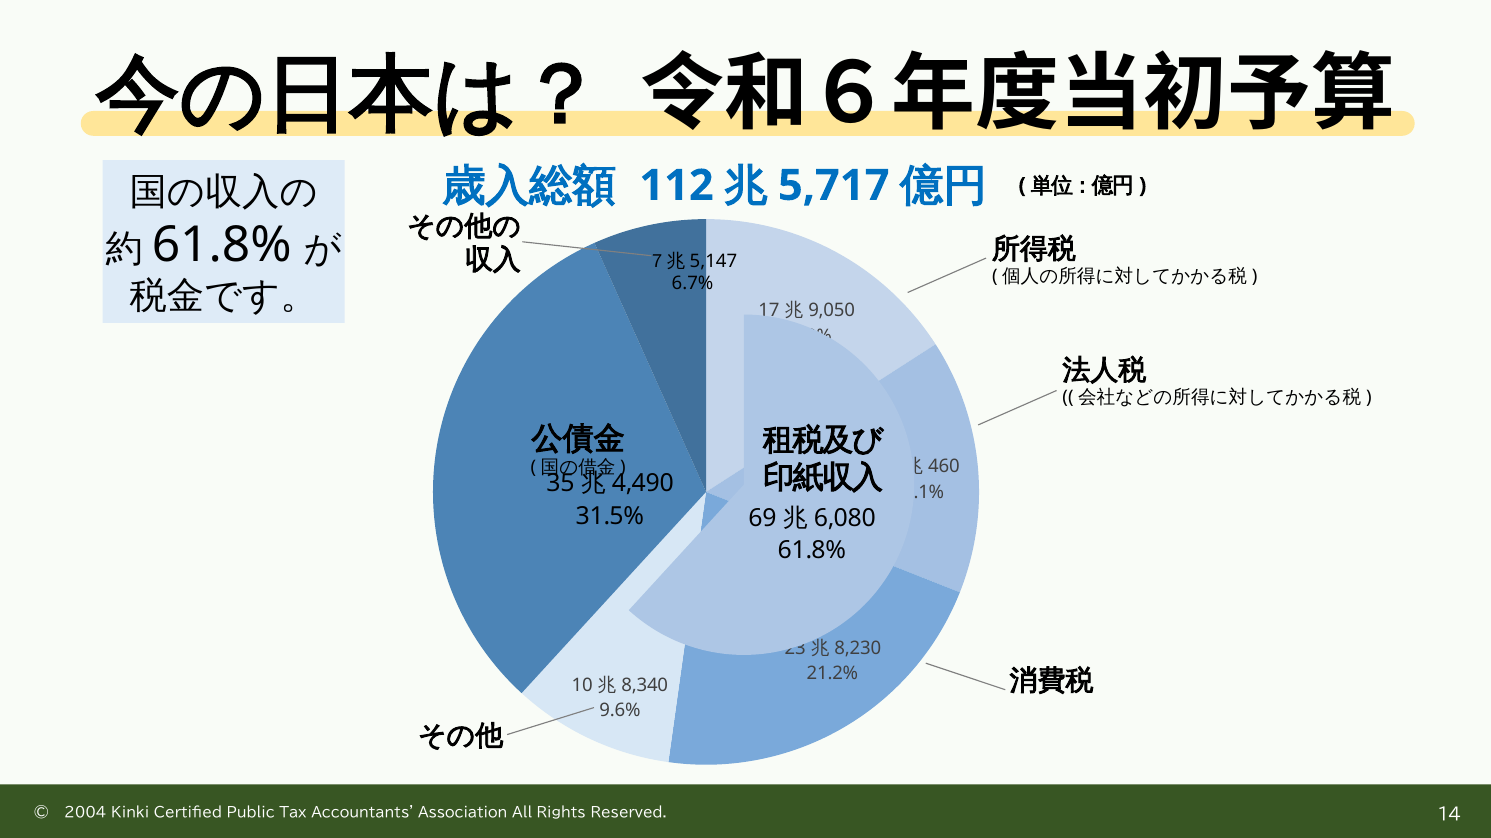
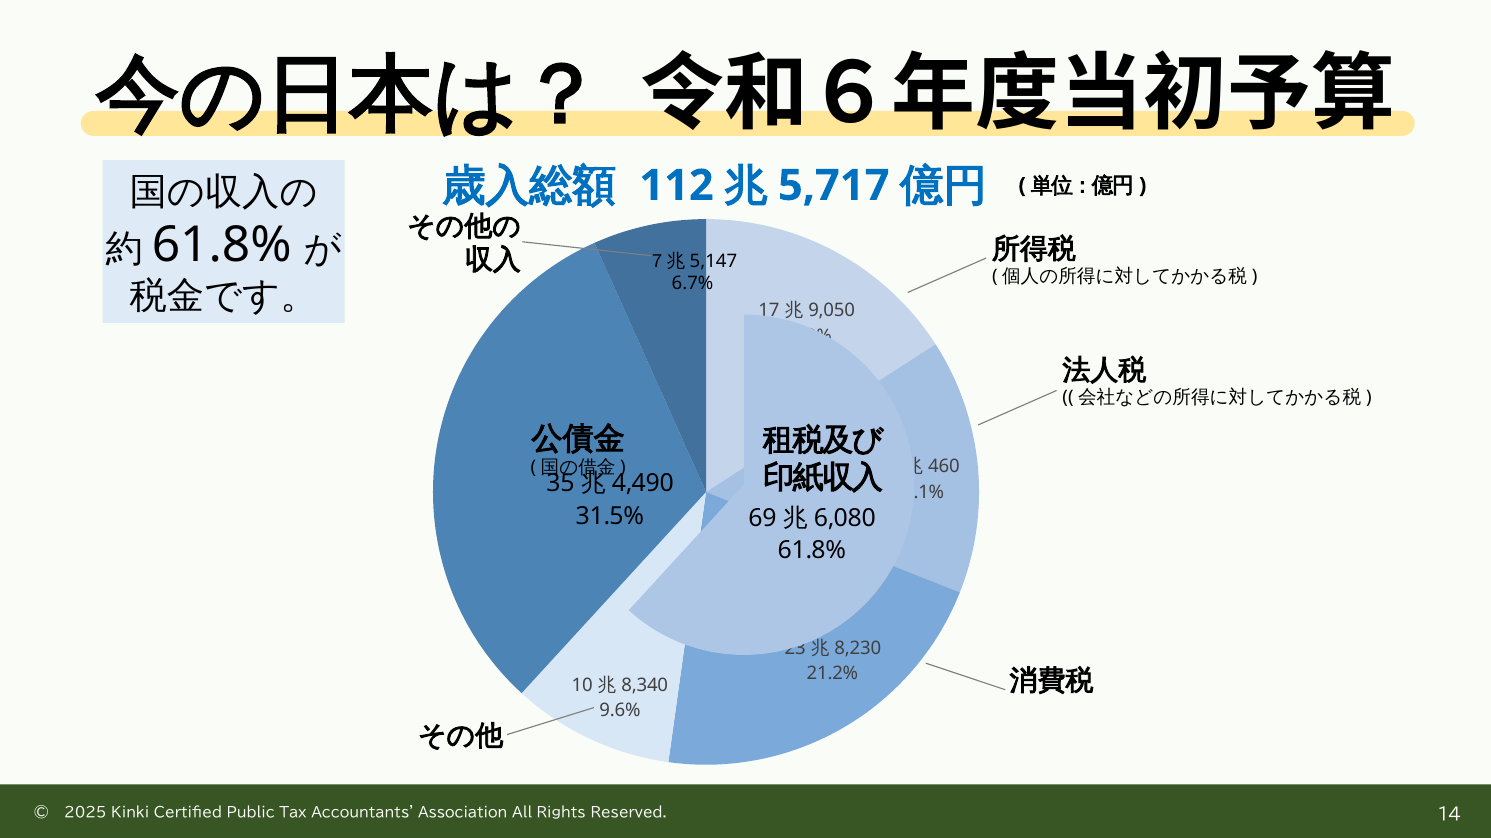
2004: 2004 -> 2025 (85, 814)
